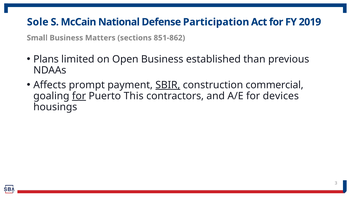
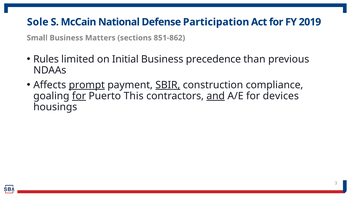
Plans: Plans -> Rules (46, 59)
Open: Open -> Initial (125, 59)
established: established -> precedence (213, 59)
prompt underline: none -> present (87, 85)
commercial: commercial -> compliance (274, 85)
and underline: none -> present (216, 96)
